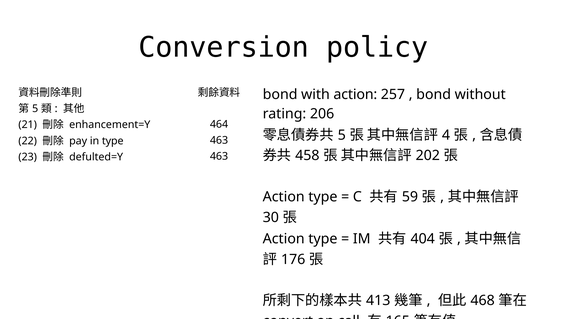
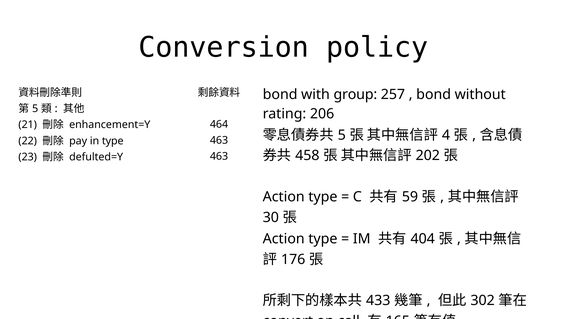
with action: action -> group (355, 94)
413: 413 -> 433 (378, 300)
468: 468 -> 302 (483, 300)
